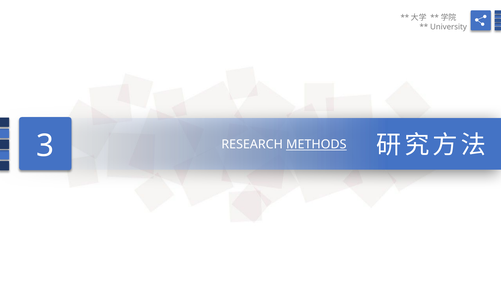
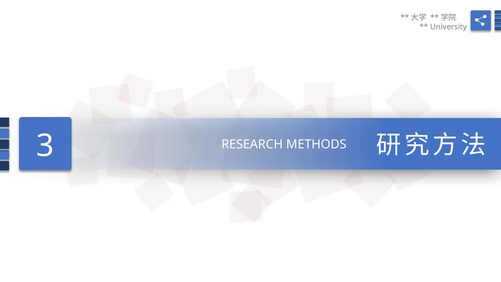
METHODS underline: present -> none (316, 144)
